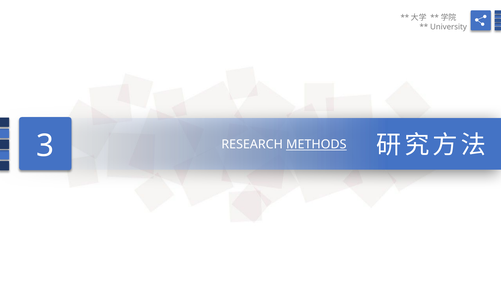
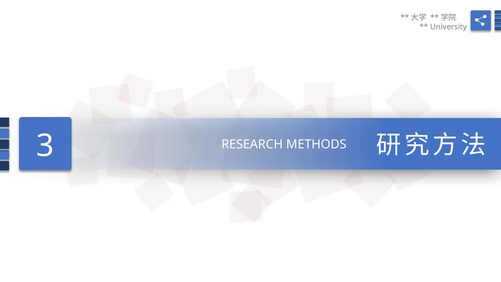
METHODS underline: present -> none (316, 144)
